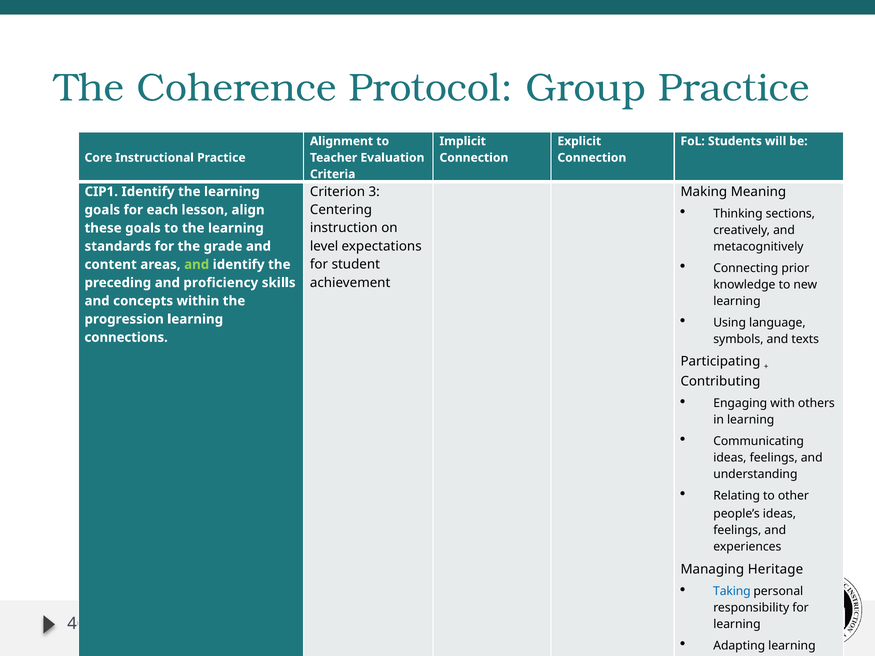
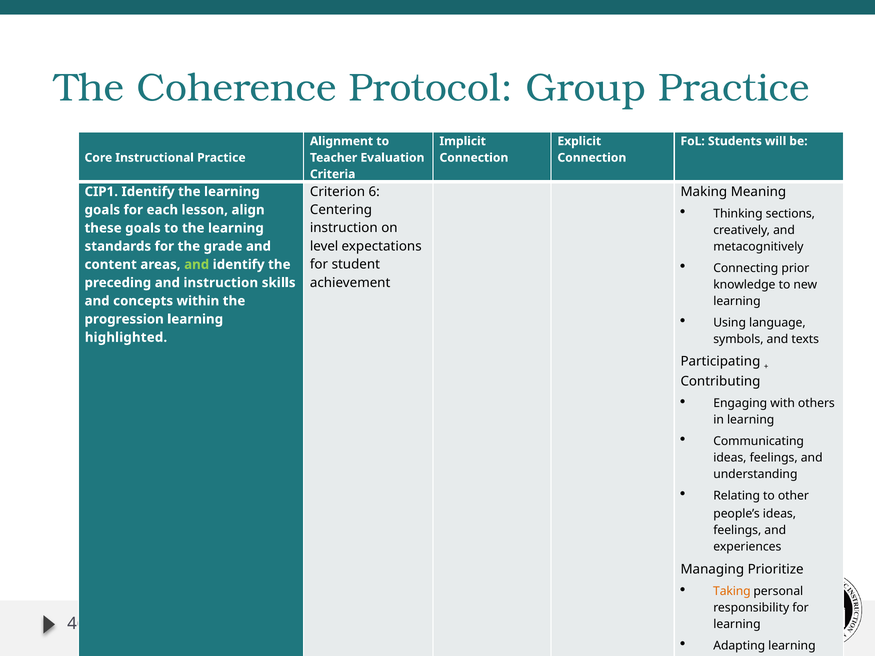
3: 3 -> 6 (374, 192)
and proficiency: proficiency -> instruction (221, 283)
connections: connections -> highlighted (126, 337)
Heritage: Heritage -> Prioritize (776, 569)
Taking colour: blue -> orange (732, 592)
